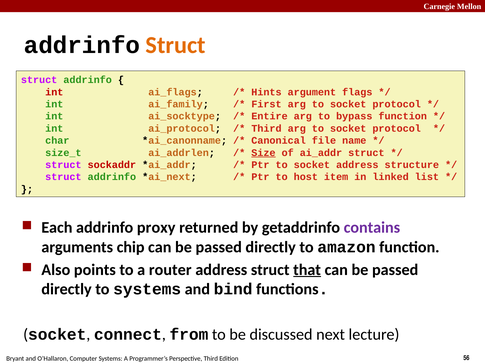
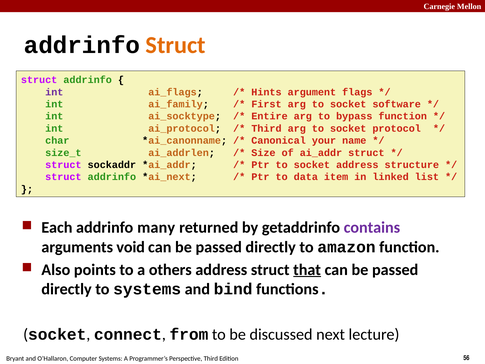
int colour: red -> purple (54, 92)
protocol: protocol -> software (397, 104)
file: file -> your (324, 140)
Size underline: present -> none (263, 153)
sockaddr colour: red -> black (112, 165)
host: host -> data (306, 177)
proxy: proxy -> many (156, 227)
chip: chip -> void (131, 247)
router: router -> others (170, 269)
